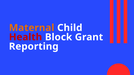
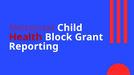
Maternal colour: orange -> purple (32, 28)
